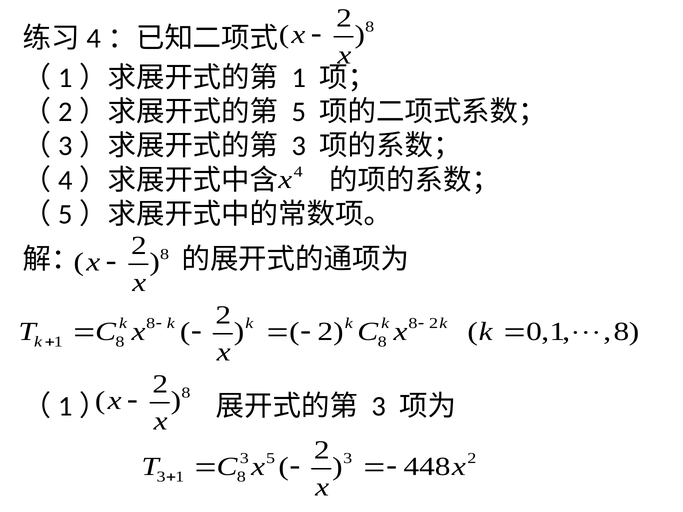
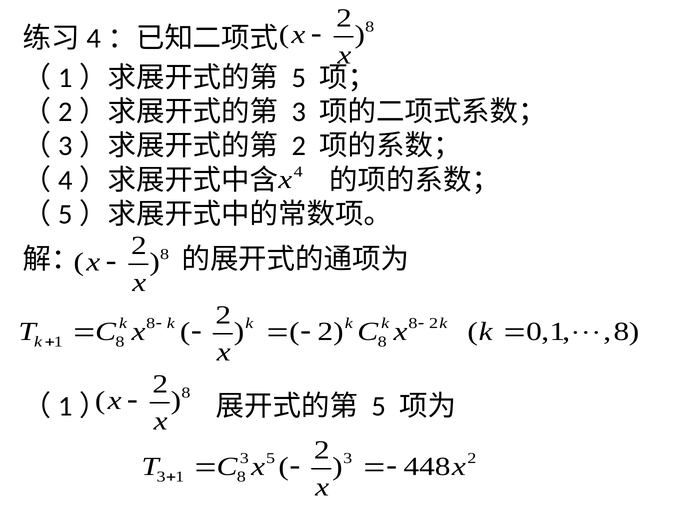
1: 1 -> 5 (299, 78)
5: 5 -> 3 (299, 112)
3: 3 -> 2 (299, 146)
3: 3 -> 5 (379, 407)
